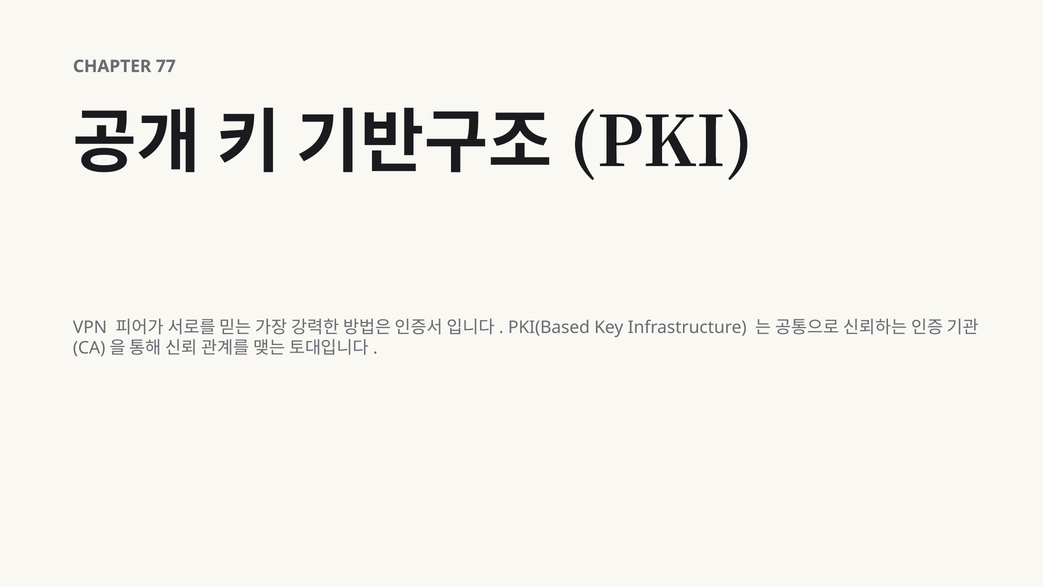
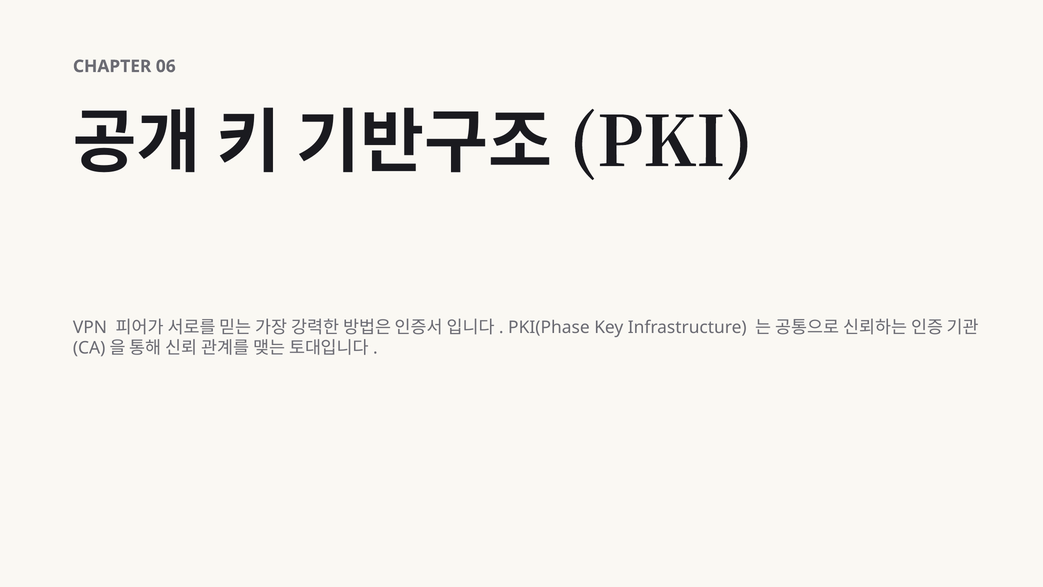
77: 77 -> 06 (166, 66)
PKI(Based: PKI(Based -> PKI(Phase (549, 327)
